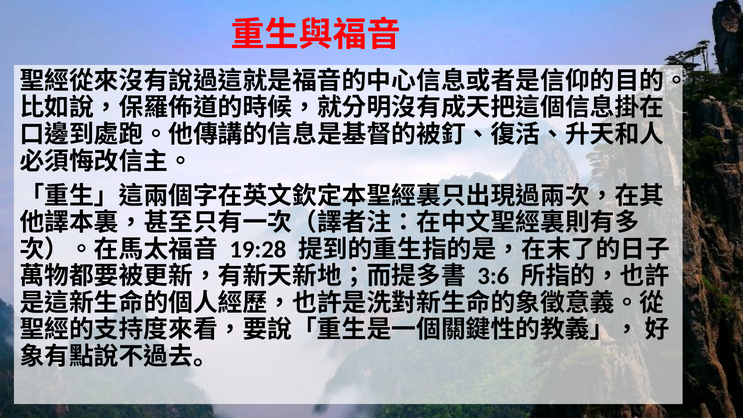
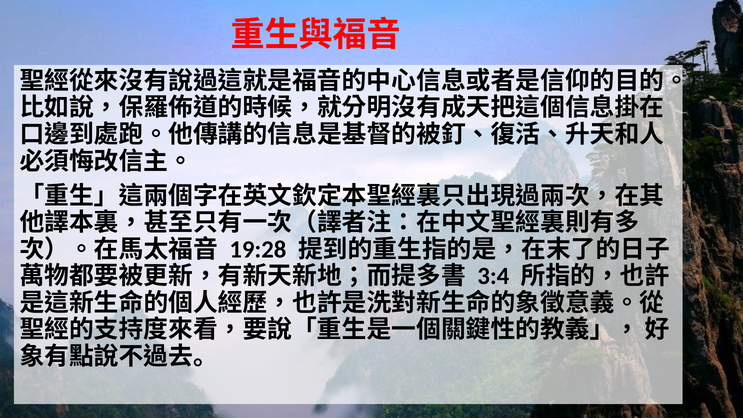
3:6: 3:6 -> 3:4 (493, 276)
